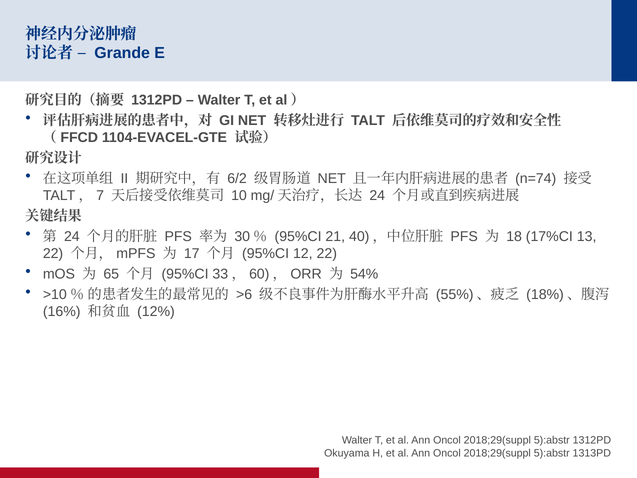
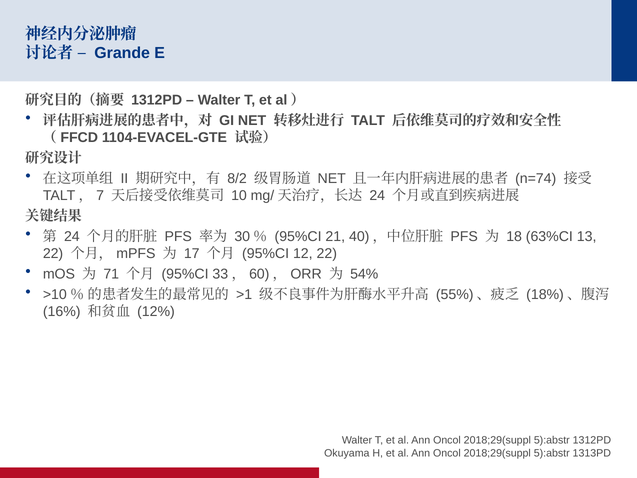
6/2: 6/2 -> 8/2 (237, 179)
17%CI: 17%CI -> 63%CI (549, 237)
65: 65 -> 71 (111, 274)
>6: >6 -> >1 (244, 295)
